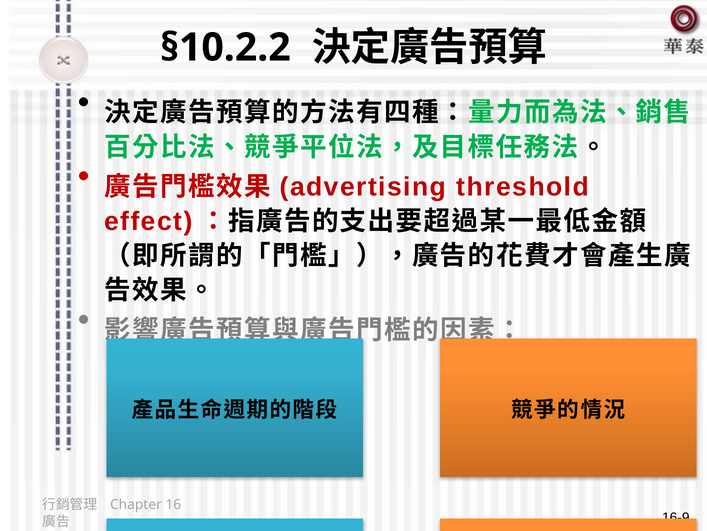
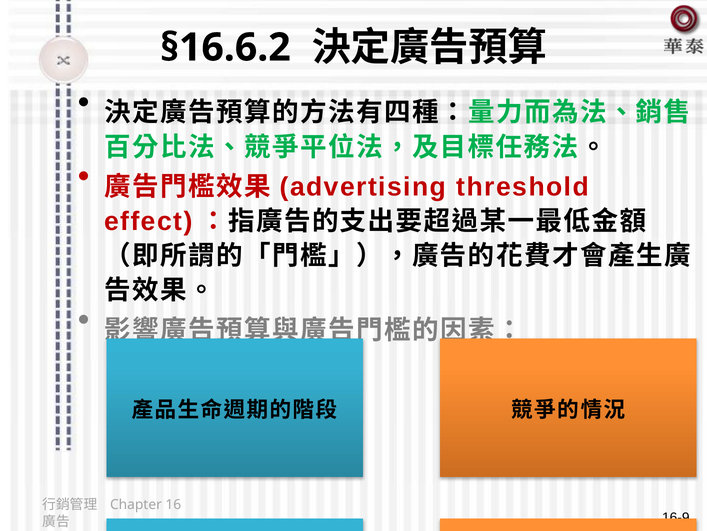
§10.2.2: §10.2.2 -> §16.6.2 (225, 47)
